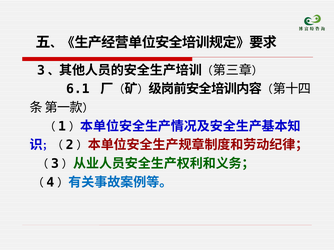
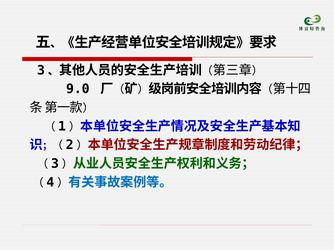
6.1: 6.1 -> 9.0 (78, 89)
